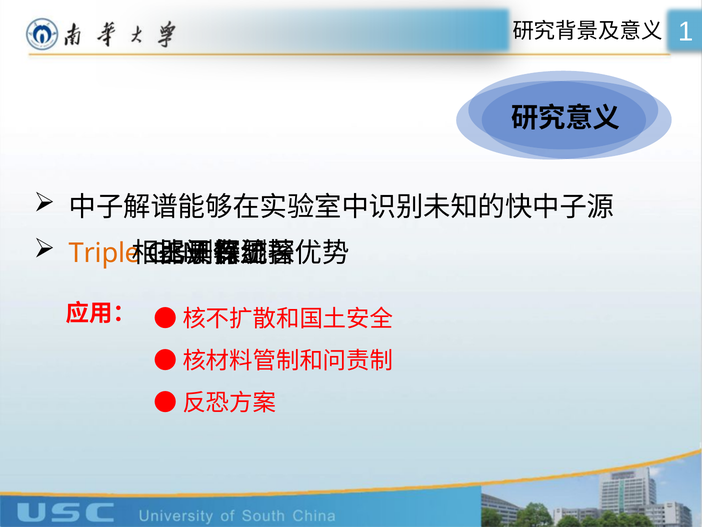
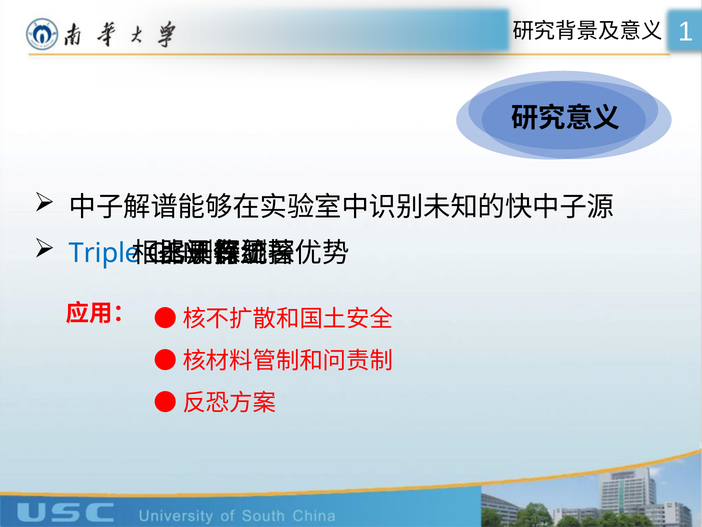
Triple colour: orange -> blue (105, 253)
